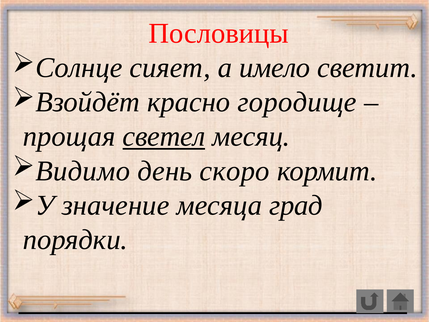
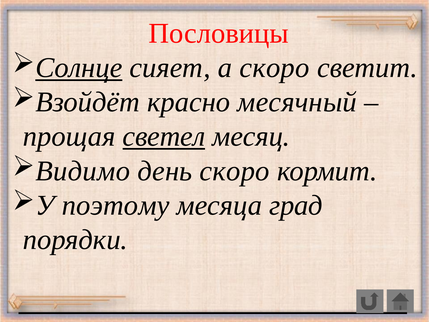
Солнце underline: none -> present (79, 68)
а имело: имело -> скоро (274, 68)
городище: городище -> месячный (297, 102)
значение: значение -> поэтому (116, 205)
